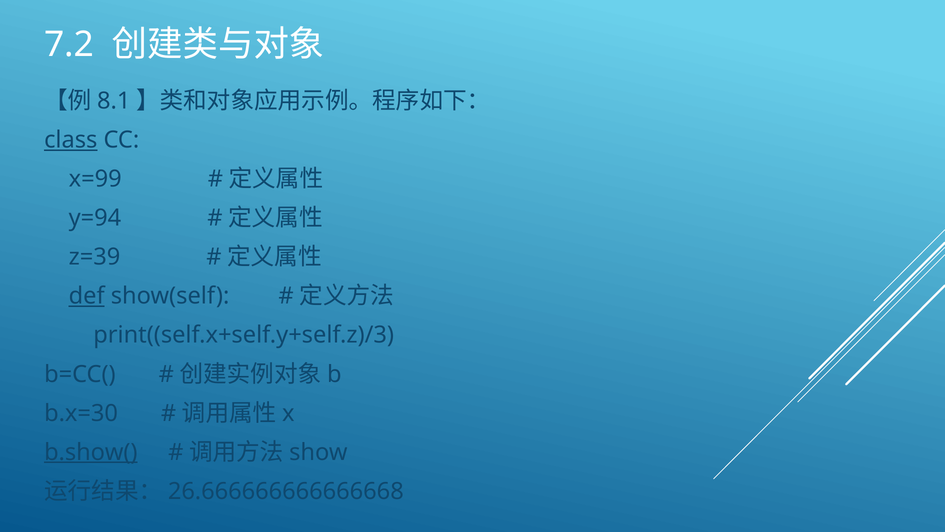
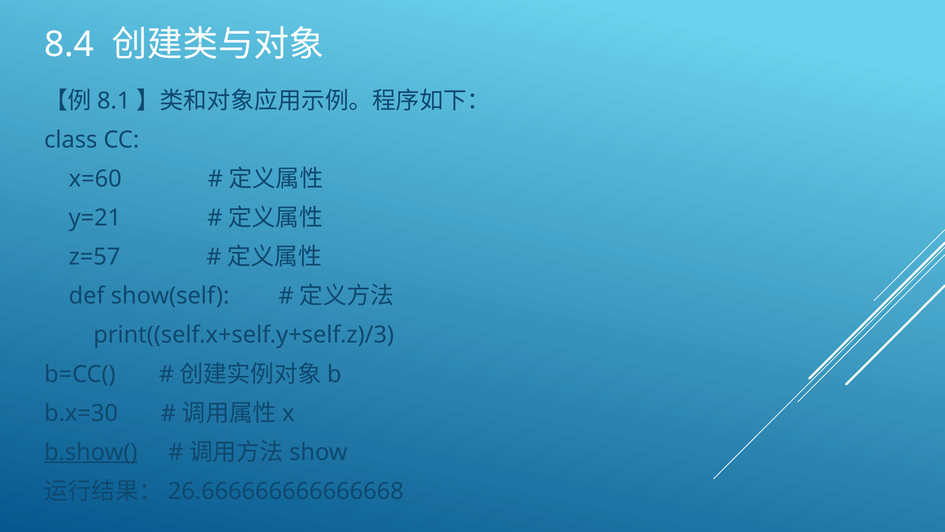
7.2: 7.2 -> 8.4 (69, 45)
class underline: present -> none (71, 140)
x=99: x=99 -> x=60 (95, 179)
y=94: y=94 -> y=21 (95, 218)
z=39: z=39 -> z=57 (95, 257)
def underline: present -> none (87, 296)
